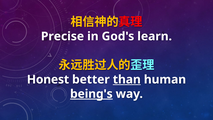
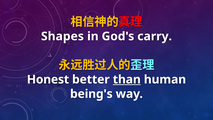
Precise: Precise -> Shapes (62, 36)
learn: learn -> carry (155, 36)
being's underline: present -> none (91, 94)
